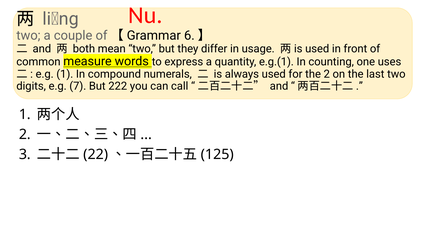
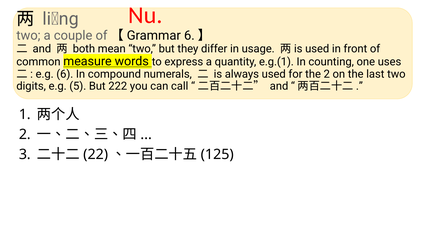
e.g 1: 1 -> 6 (65, 74)
7: 7 -> 5 (78, 86)
